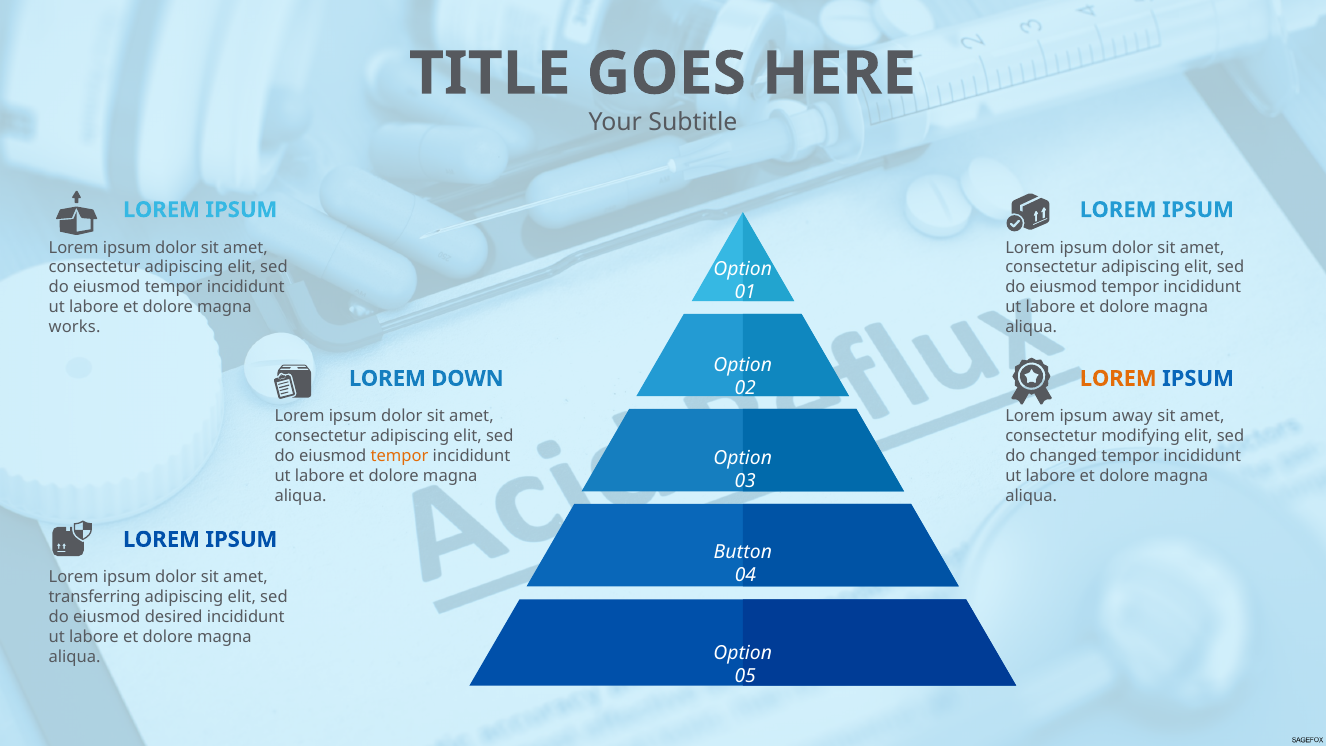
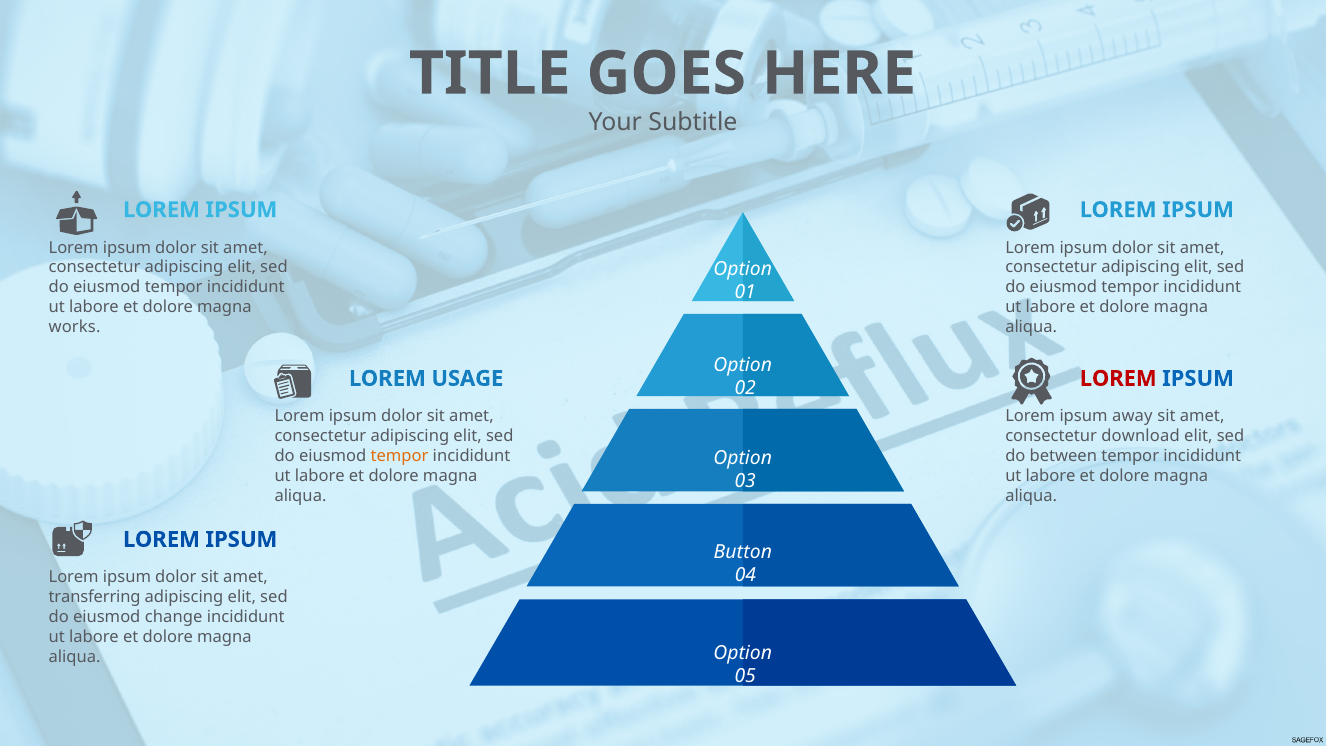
DOWN: DOWN -> USAGE (467, 378)
LOREM colour: orange -> red (1118, 378)
modifying: modifying -> download (1141, 436)
changed: changed -> between (1063, 456)
desired: desired -> change (174, 617)
